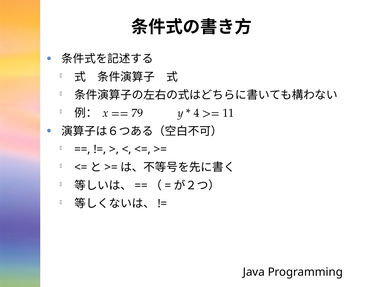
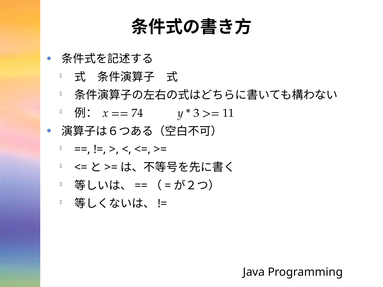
79: 79 -> 74 (137, 113)
4: 4 -> 3 (196, 113)
